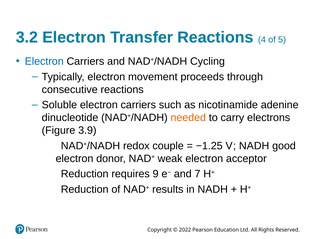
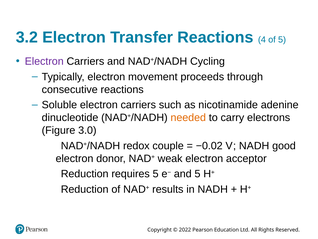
Electron colour: blue -> purple (44, 61)
3.9: 3.9 -> 3.0 (87, 130)
−1.25: −1.25 -> −0.02 (209, 146)
requires 9: 9 -> 5 (156, 174)
and 7: 7 -> 5 (197, 174)
